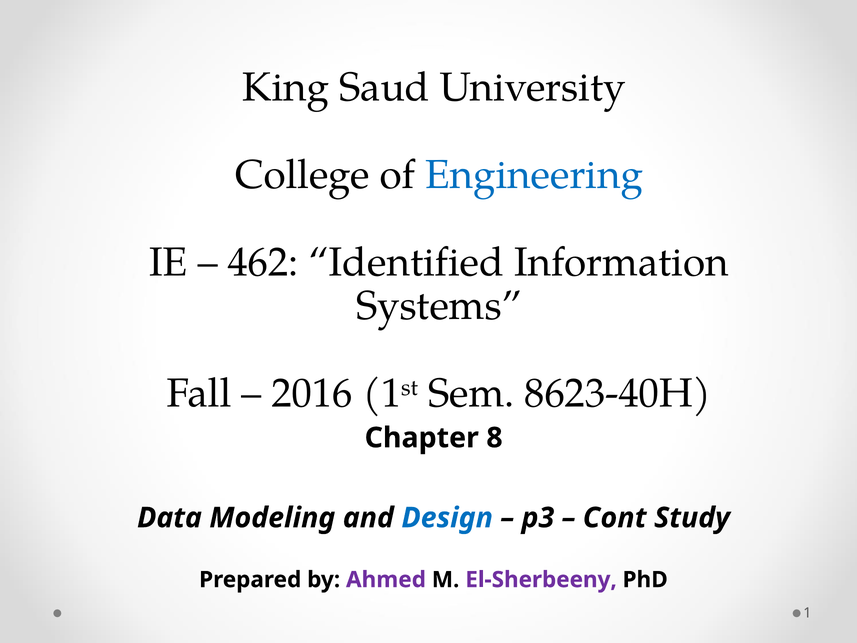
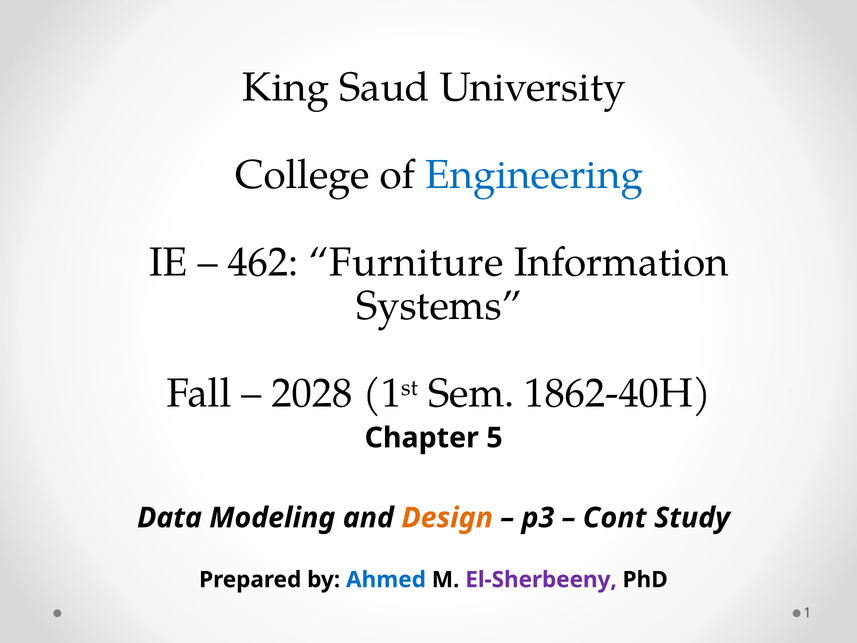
Identified: Identified -> Furniture (406, 262)
2016: 2016 -> 2028 (312, 393)
8623-40H: 8623-40H -> 1862-40H (618, 393)
8: 8 -> 5 (494, 438)
Design colour: blue -> orange (447, 518)
Ahmed colour: purple -> blue (386, 579)
